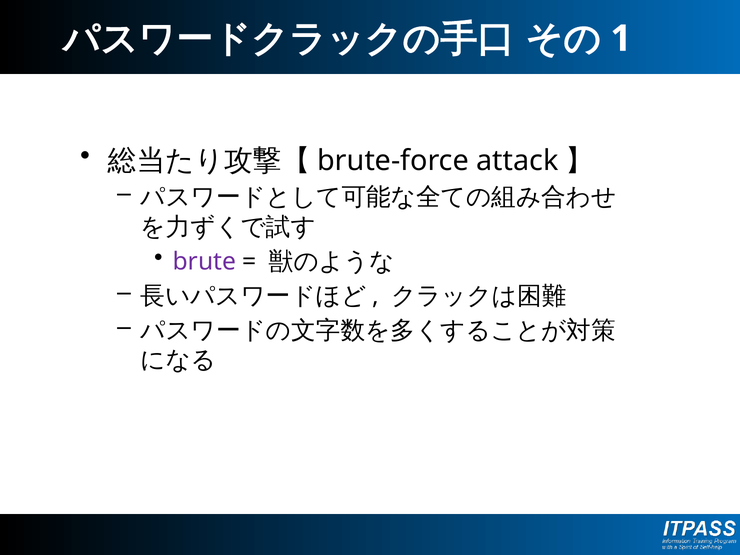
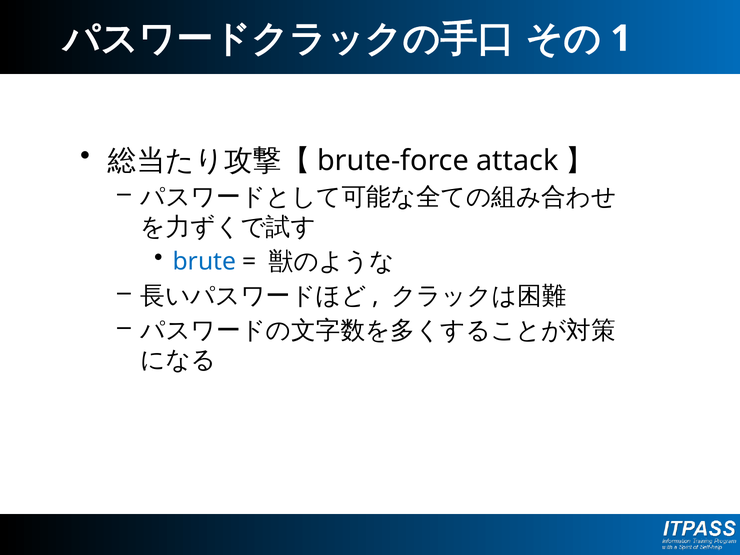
brute colour: purple -> blue (204, 261)
